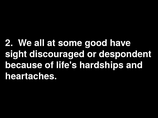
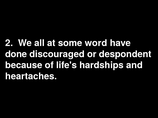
good: good -> word (96, 43)
sight: sight -> done (16, 54)
